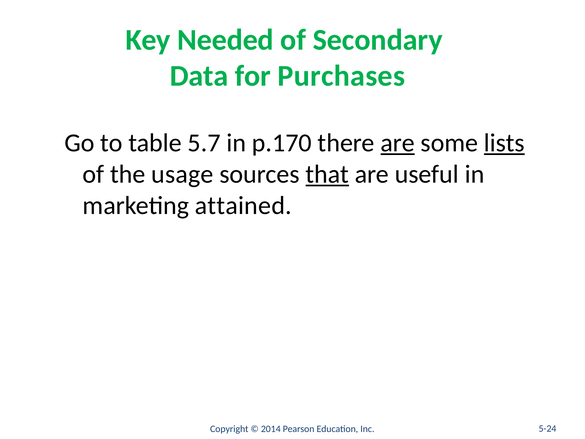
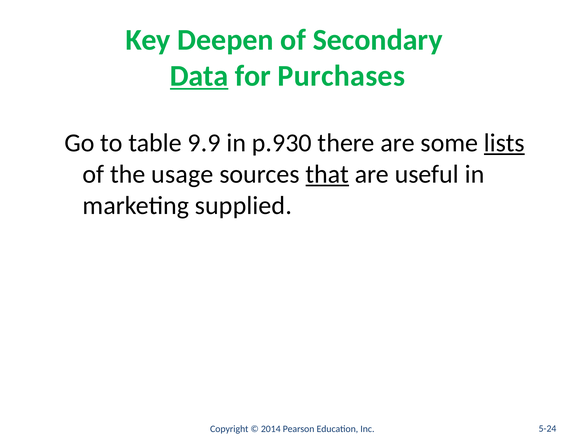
Needed: Needed -> Deepen (225, 40)
Data underline: none -> present (199, 76)
5.7: 5.7 -> 9.9 (204, 143)
p.170: p.170 -> p.930 (282, 143)
are underline: present -> none (398, 143)
attained: attained -> supplied (243, 205)
